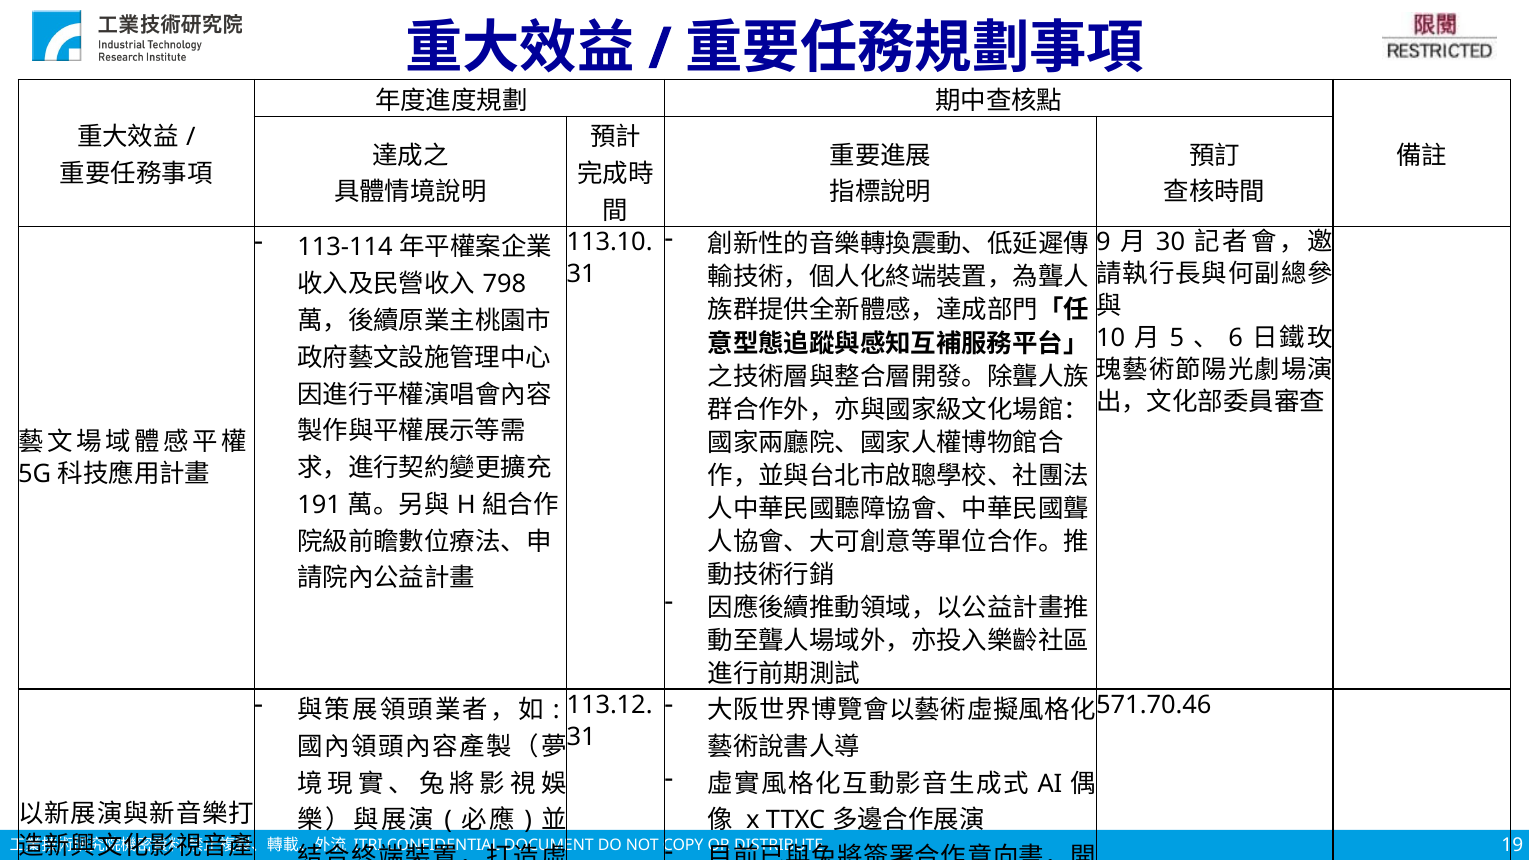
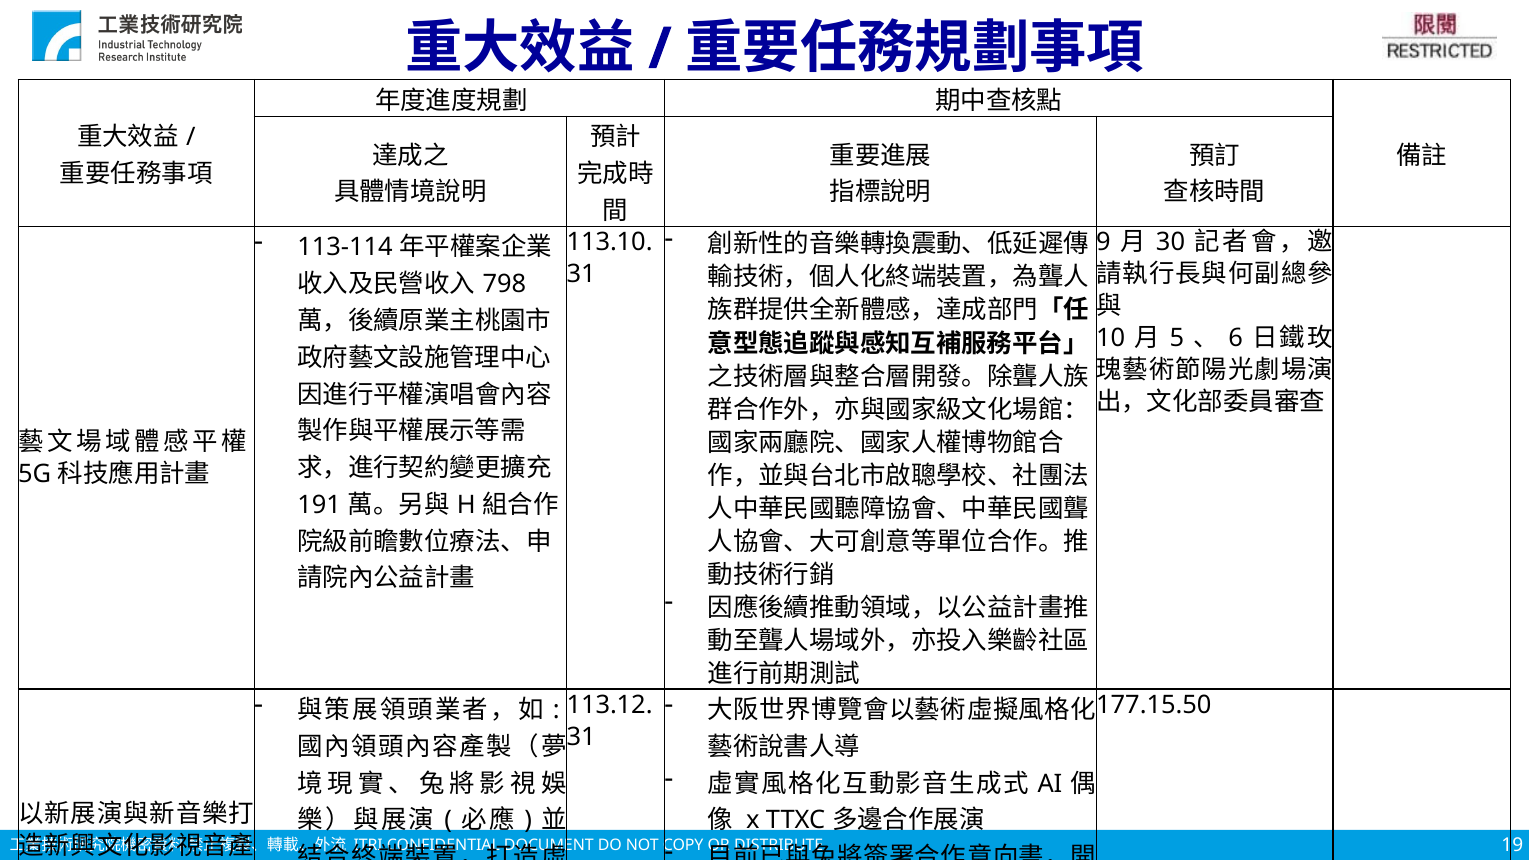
571.70.46: 571.70.46 -> 177.15.50 (1154, 705)
